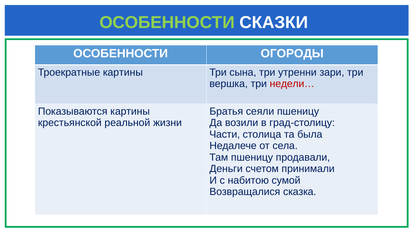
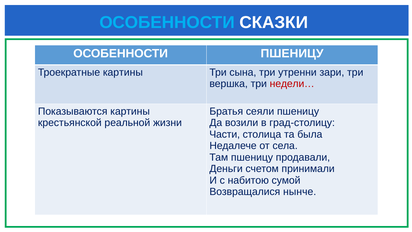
ОСОБЕННОСТИ colour: light green -> light blue (167, 22)
ОСОБЕННОСТИ ОГОРОДЫ: ОГОРОДЫ -> ПШЕНИЦУ (292, 53)
сказка: сказка -> нынче (300, 192)
